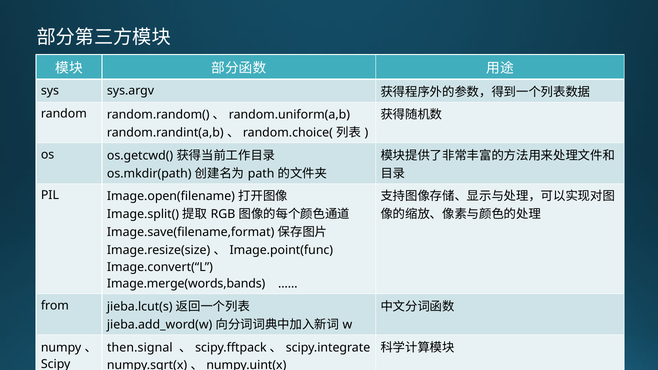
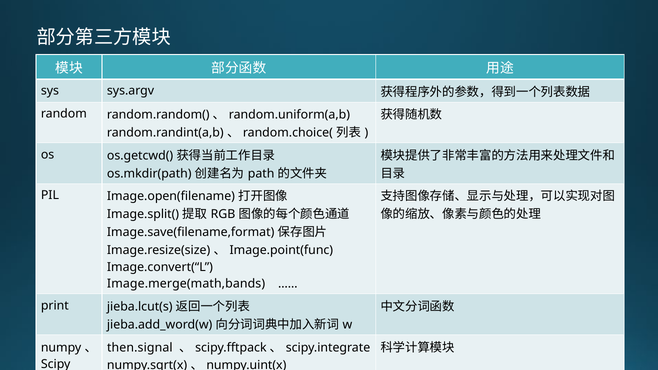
Image.merge(words,bands: Image.merge(words,bands -> Image.merge(math,bands (186, 284)
from: from -> print (55, 306)
